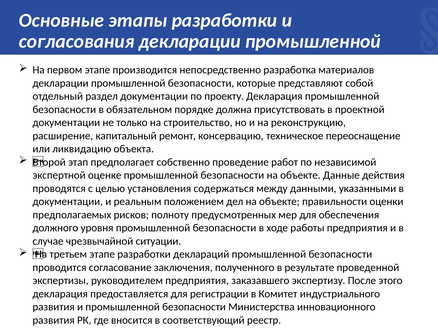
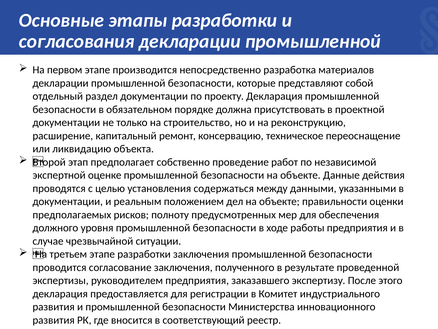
разработки деклараций: деклараций -> заключения (201, 254)
